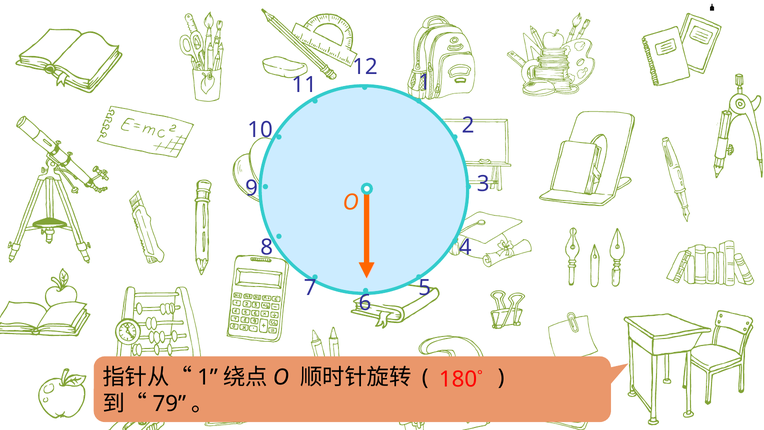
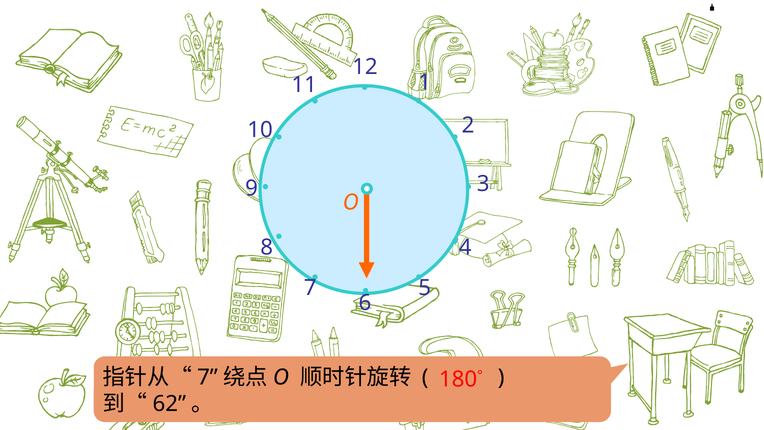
1: 1 -> 7 (208, 377)
79: 79 -> 62 (169, 404)
